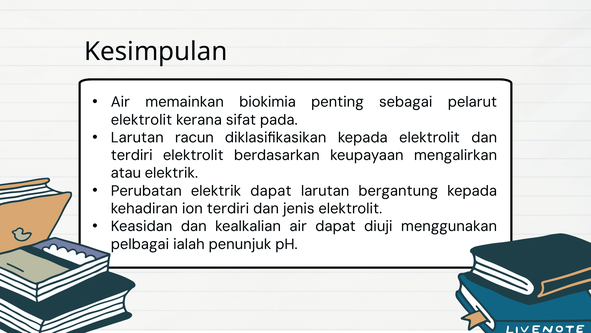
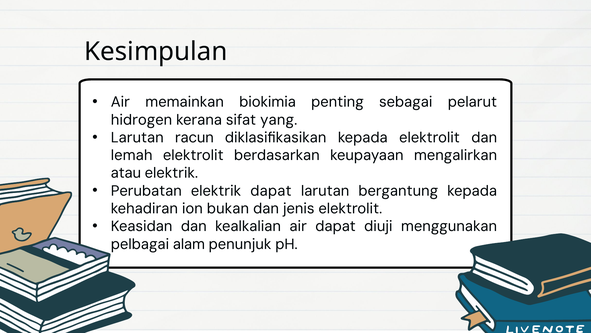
elektrolit: elektrolit -> hidrogen (142, 120)
pada: pada -> yang (279, 120)
terdiri: terdiri -> lemah (132, 155)
ion terdiri: terdiri -> bukan (228, 208)
ialah: ialah -> alam (189, 244)
